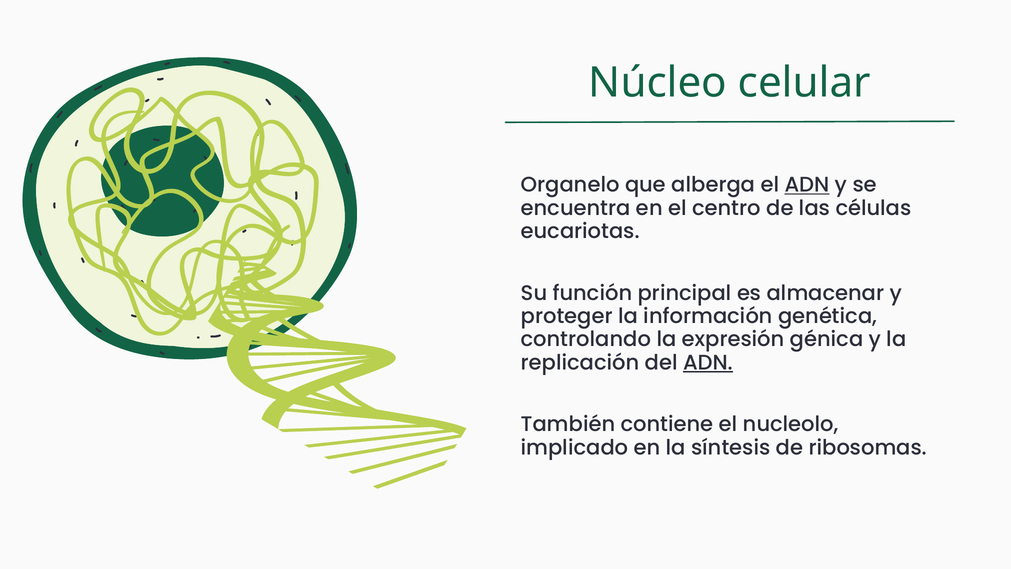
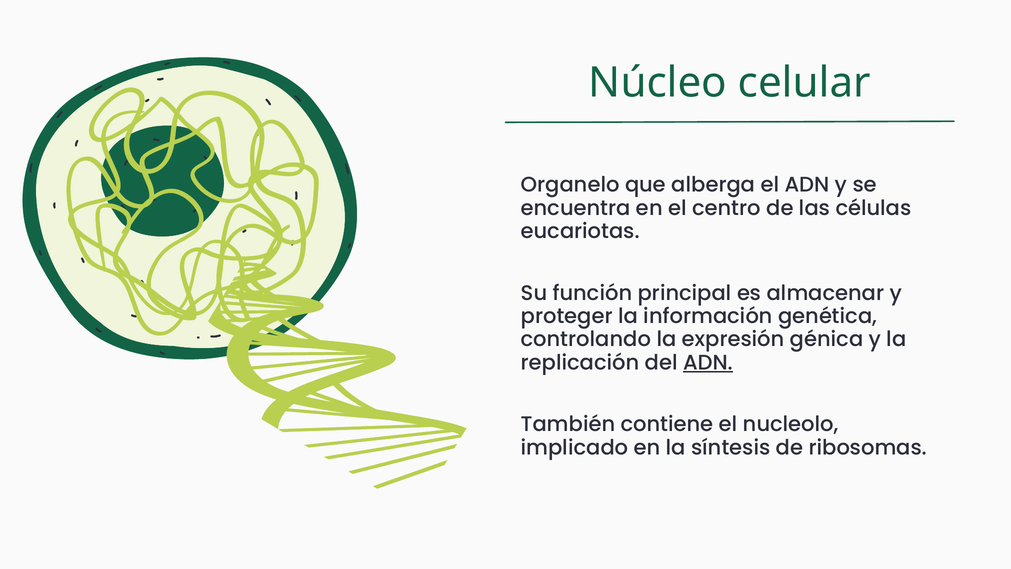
ADN underline: present -> none (807, 185)
